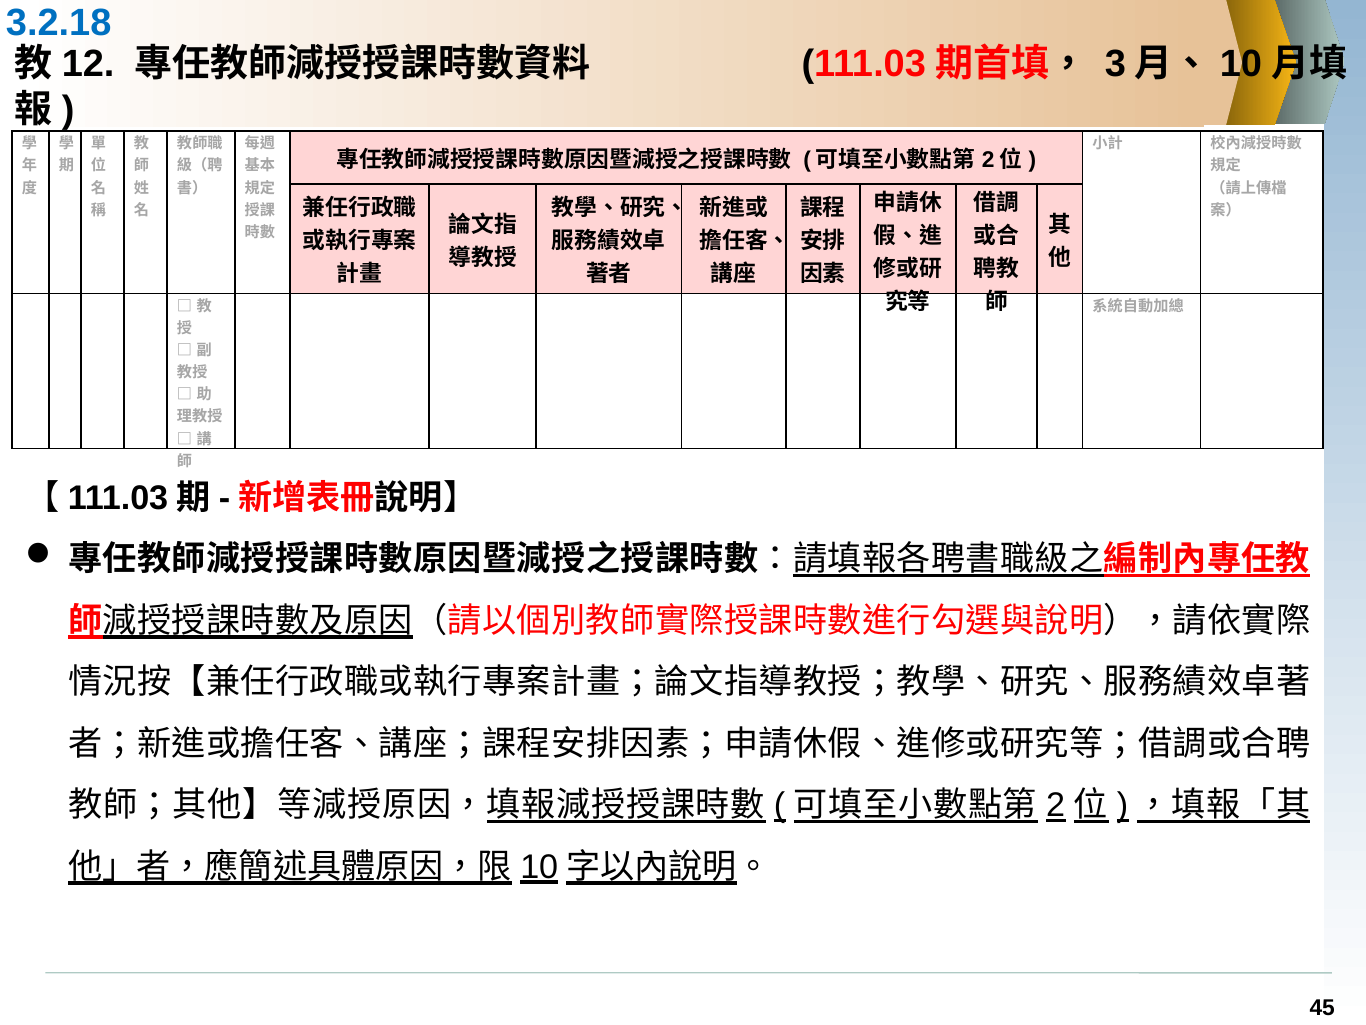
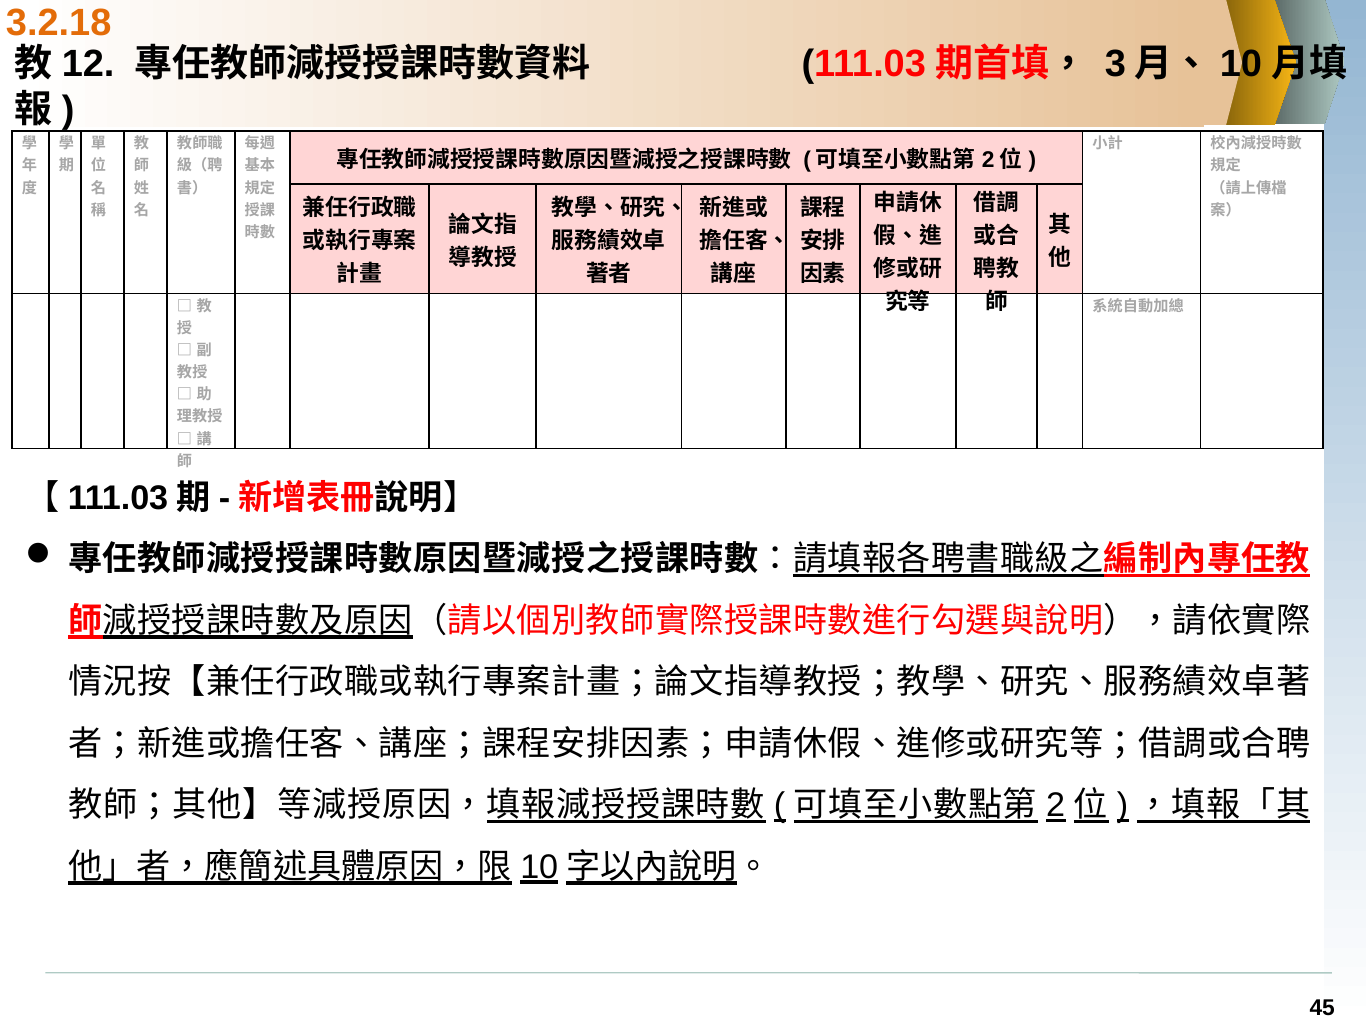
3.2.18 colour: blue -> orange (59, 23)
